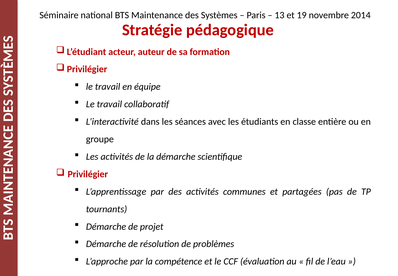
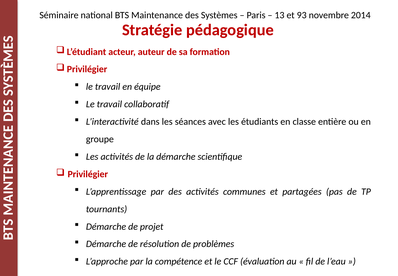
19: 19 -> 93 (302, 15)
